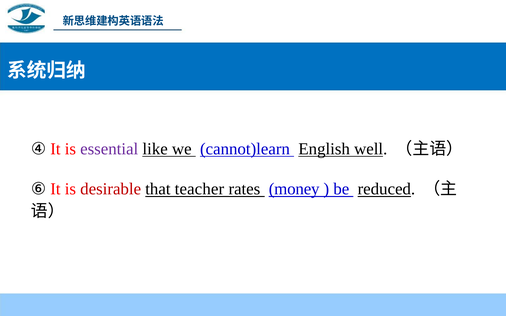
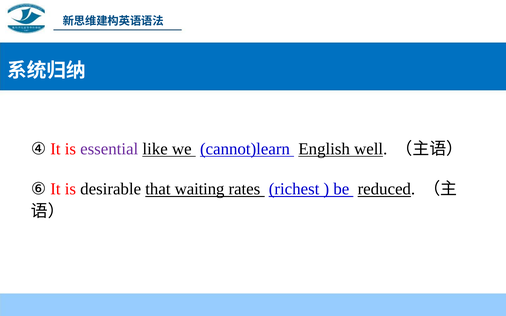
desirable colour: red -> black (111, 189)
teacher: teacher -> waiting (200, 189)
money: money -> richest (294, 189)
